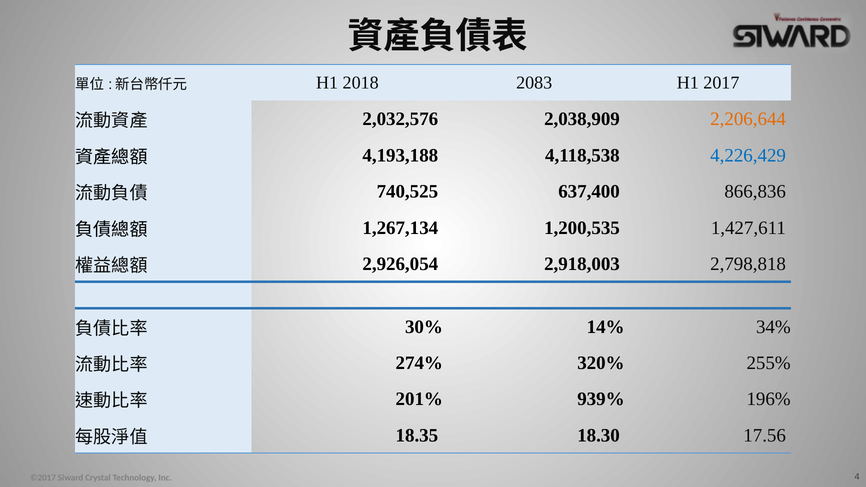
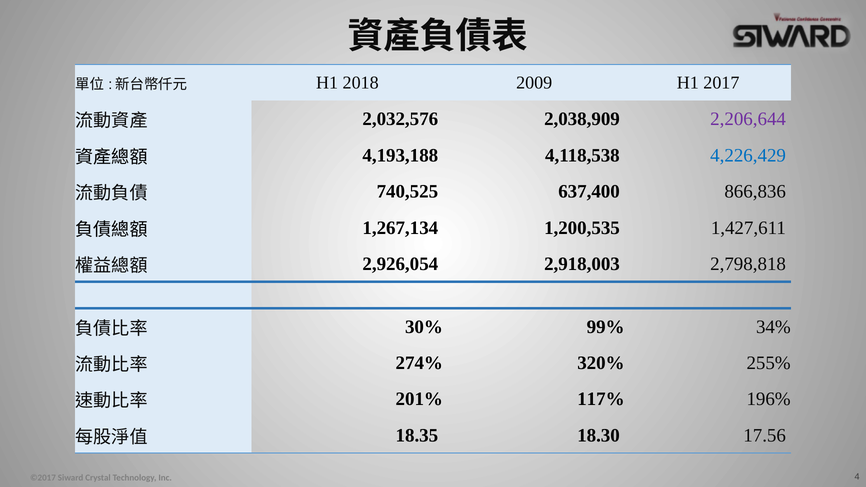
2083: 2083 -> 2009 (534, 83)
2,206,644 colour: orange -> purple (748, 119)
14%: 14% -> 99% (606, 327)
939%: 939% -> 117% (601, 399)
